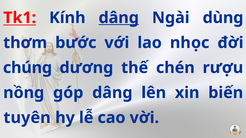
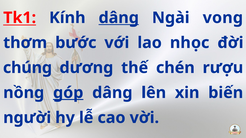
dùng: dùng -> vong (223, 18)
góp underline: none -> present (68, 93)
tuyên: tuyên -> người (27, 118)
